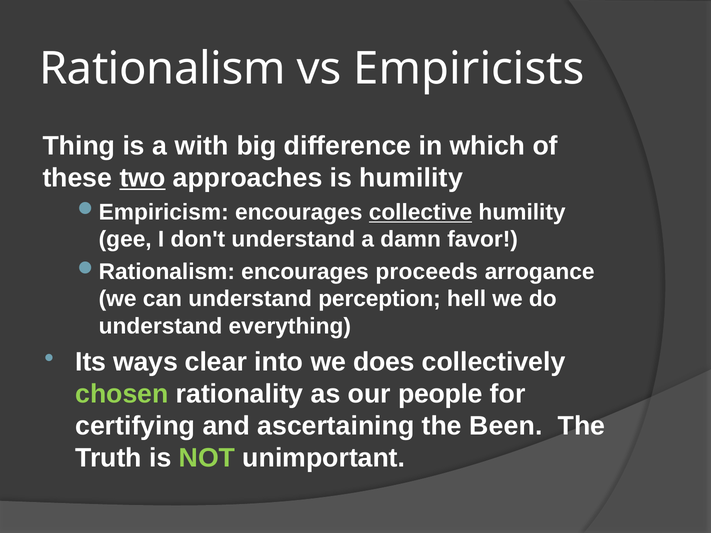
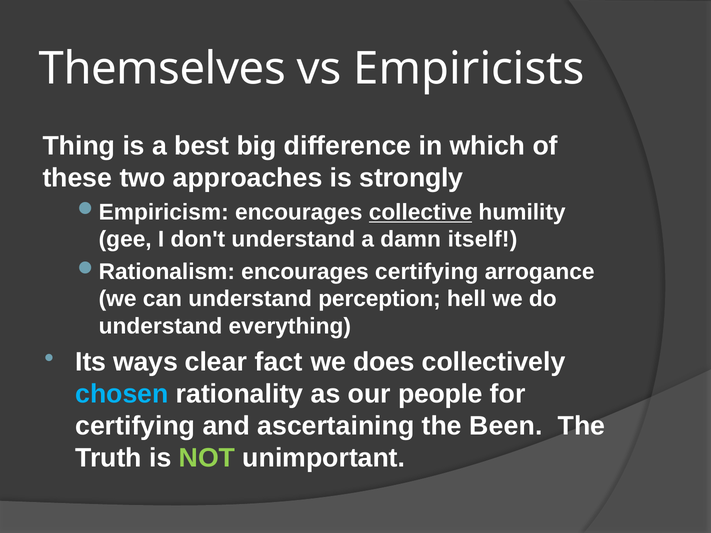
Rationalism: Rationalism -> Themselves (162, 69)
with: with -> best (202, 146)
two underline: present -> none (142, 178)
is humility: humility -> strongly (411, 178)
favor: favor -> itself (482, 240)
encourages proceeds: proceeds -> certifying (427, 272)
into: into -> fact (279, 362)
chosen colour: light green -> light blue (122, 394)
